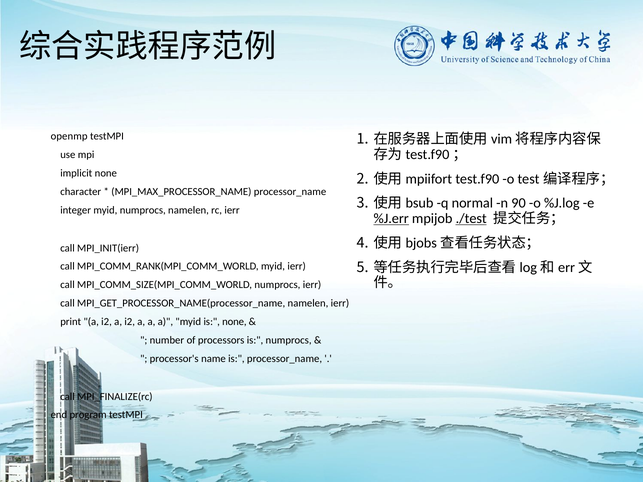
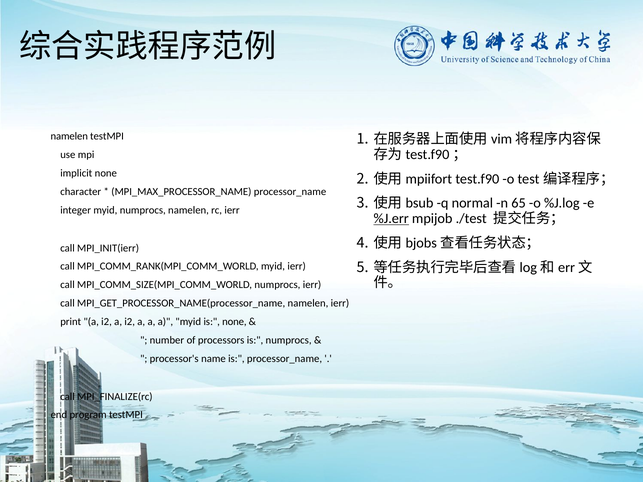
openmp: openmp -> namelen (69, 136)
90: 90 -> 65 (519, 203)
./test underline: present -> none (471, 219)
